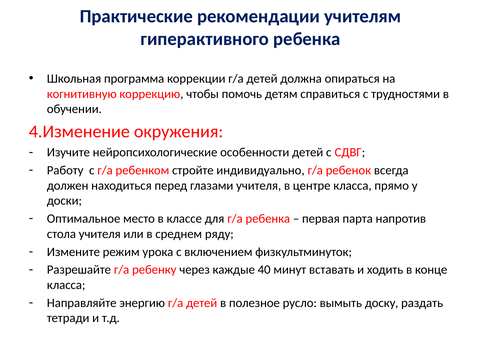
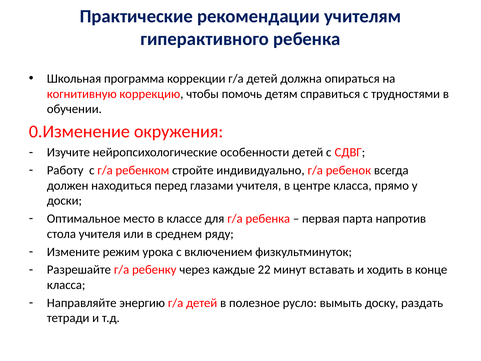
4.Изменение: 4.Изменение -> 0.Изменение (79, 132)
40: 40 -> 22 (264, 270)
